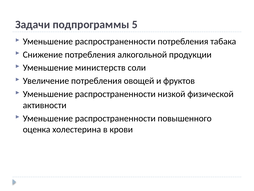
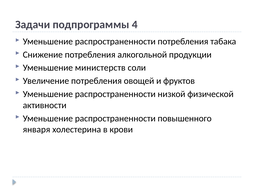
5: 5 -> 4 (135, 25)
оценка: оценка -> января (37, 129)
